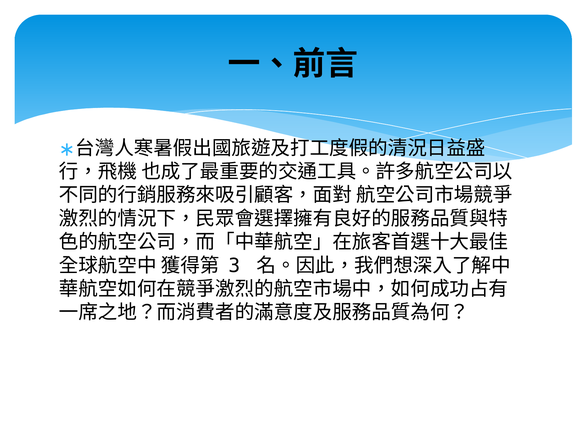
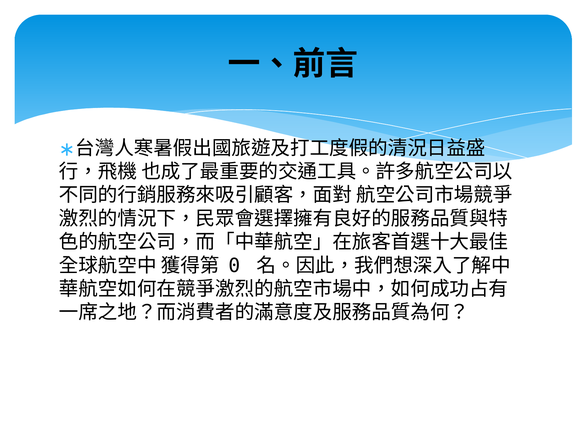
3: 3 -> 0 (234, 265)
